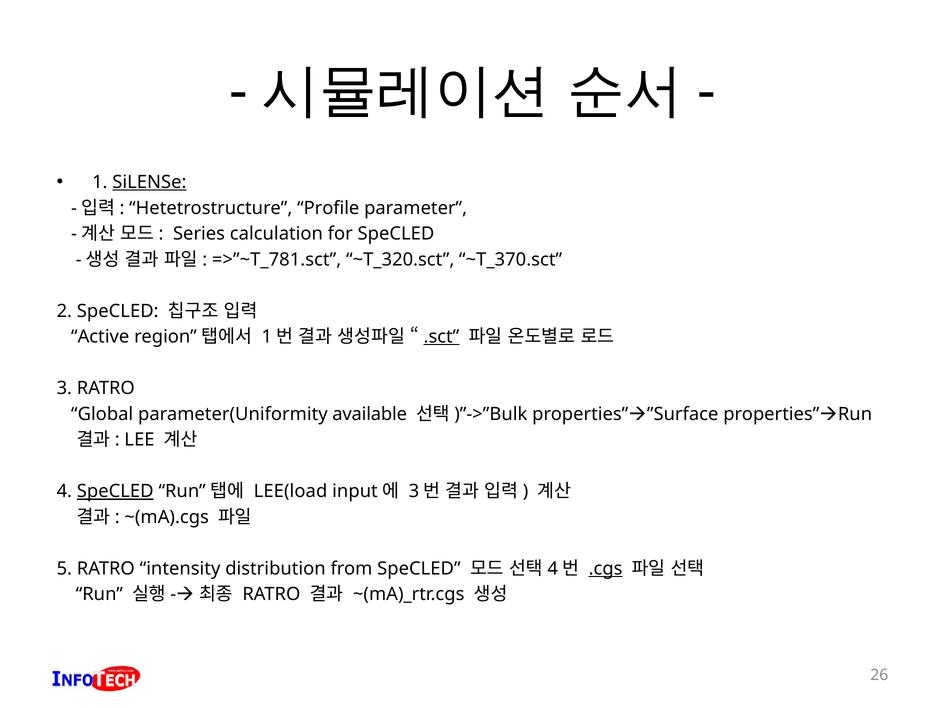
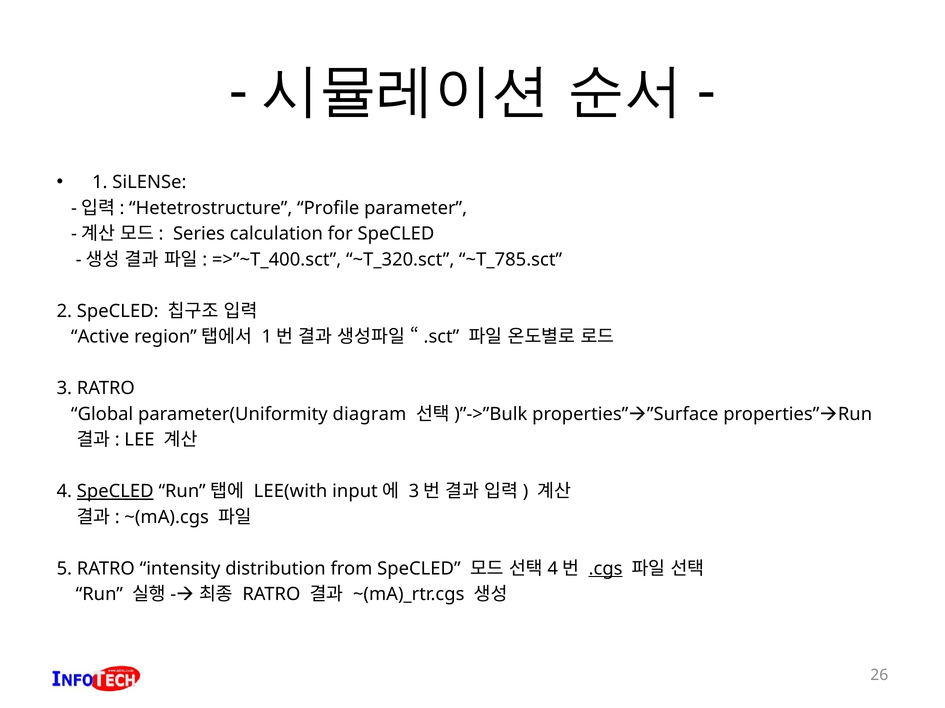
SiLENSe underline: present -> none (149, 182)
=>”~T_781.sct: =>”~T_781.sct -> =>”~T_400.sct (277, 260)
~T_370.sct: ~T_370.sct -> ~T_785.sct (511, 260)
.sct underline: present -> none (441, 337)
available: available -> diagram (369, 414)
LEE(load: LEE(load -> LEE(with (290, 492)
